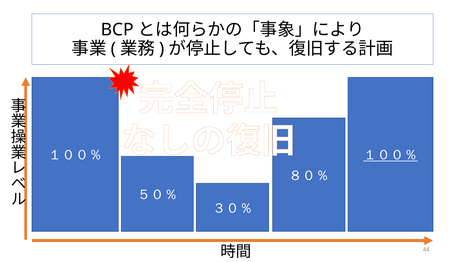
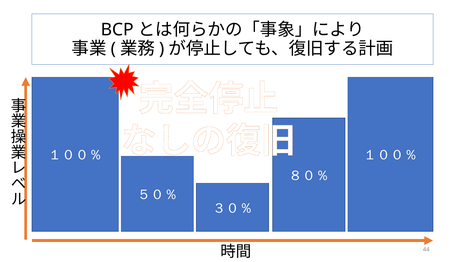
１００％ underline: present -> none (390, 155)
